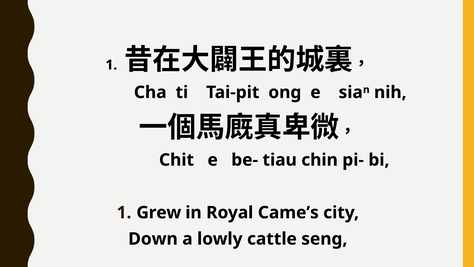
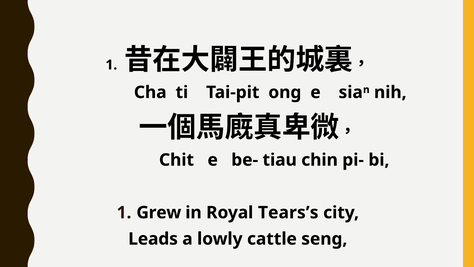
Came’s: Came’s -> Tears’s (288, 212)
Down: Down -> Leads (153, 239)
